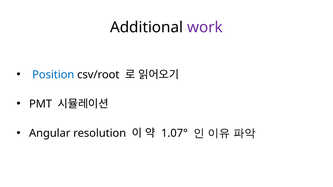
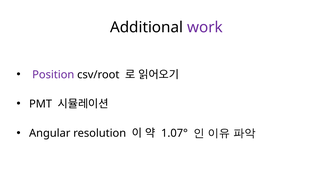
Position colour: blue -> purple (53, 75)
